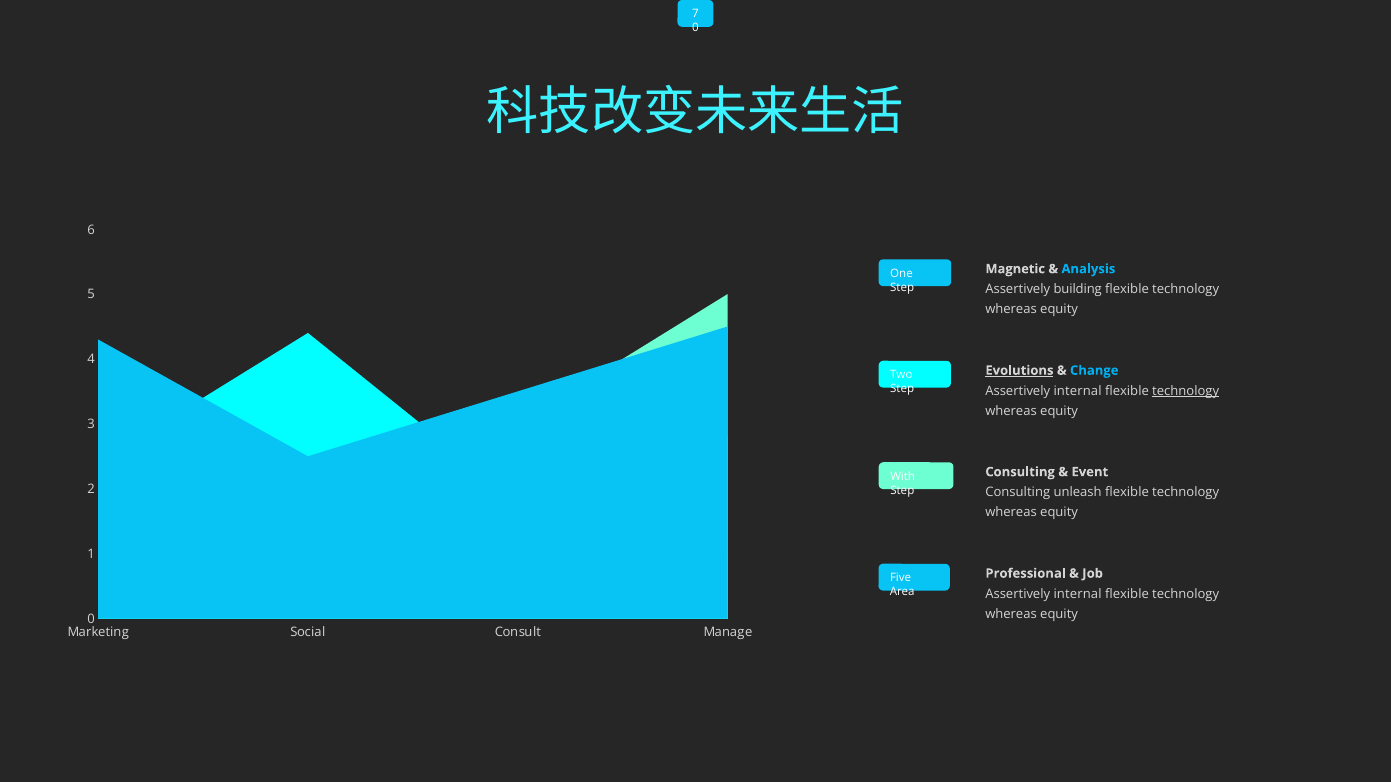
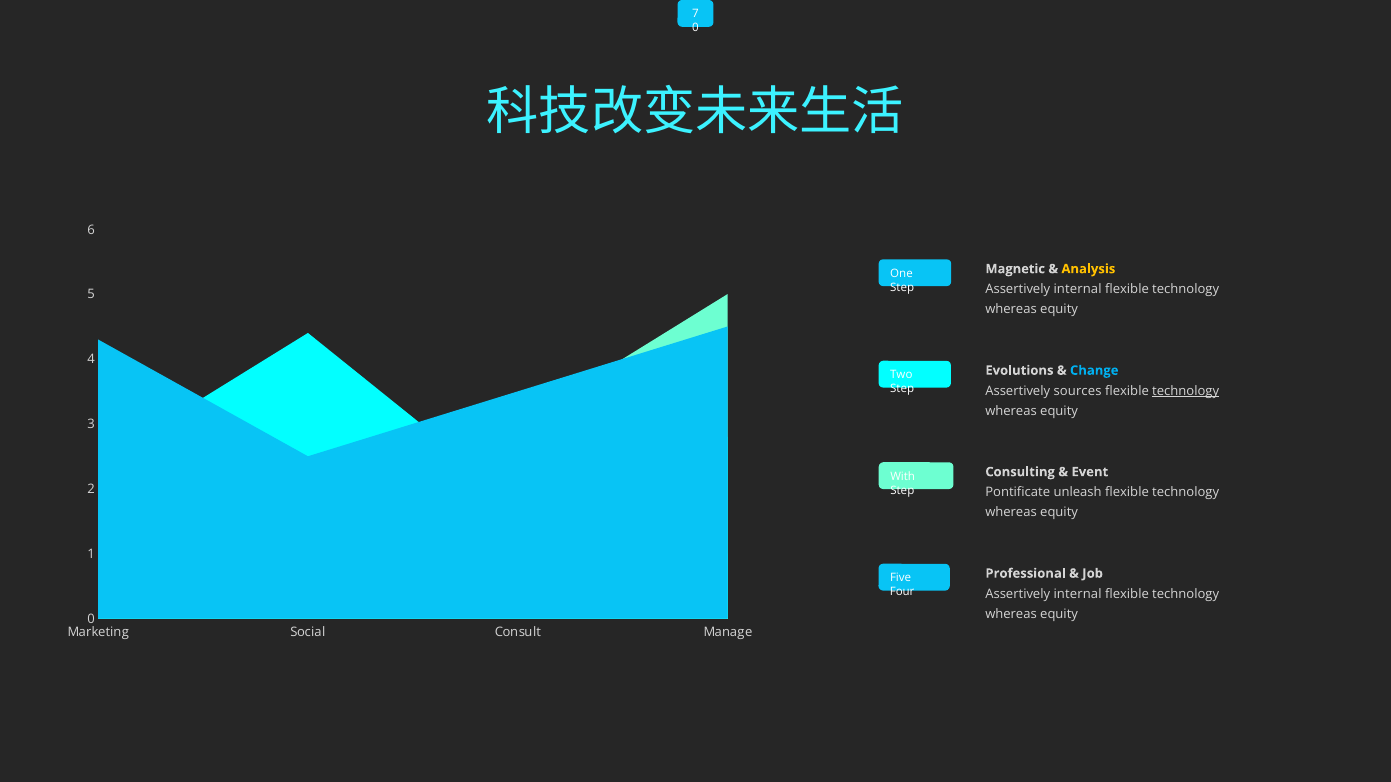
Analysis colour: light blue -> yellow (1088, 269)
building: building -> internal (1078, 289)
Evolutions underline: present -> none (1019, 371)
internal: internal -> sources (1078, 391)
Consulting: Consulting -> Pontificate (1018, 493)
Area: Area -> Four (902, 592)
